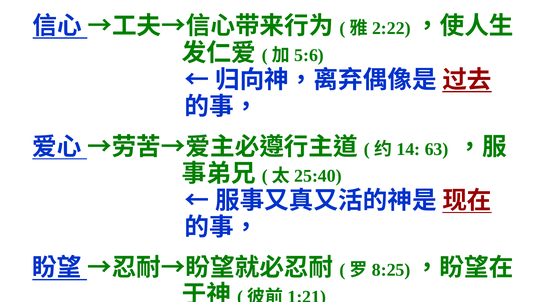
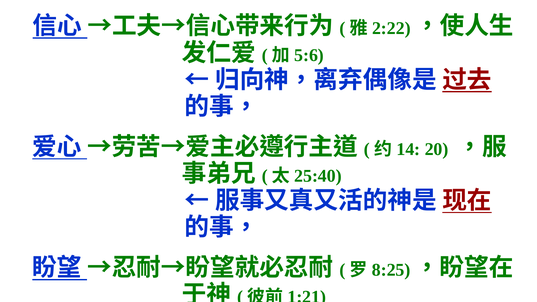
63: 63 -> 20 (437, 149)
